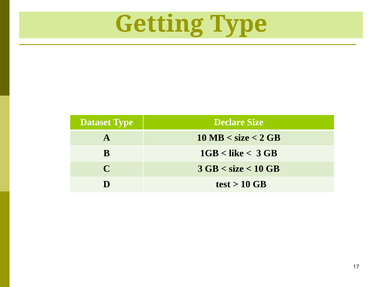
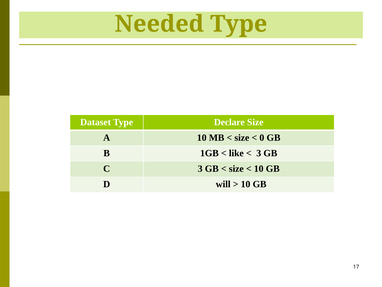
Getting: Getting -> Needed (159, 24)
2: 2 -> 0 (262, 137)
test: test -> will (223, 184)
